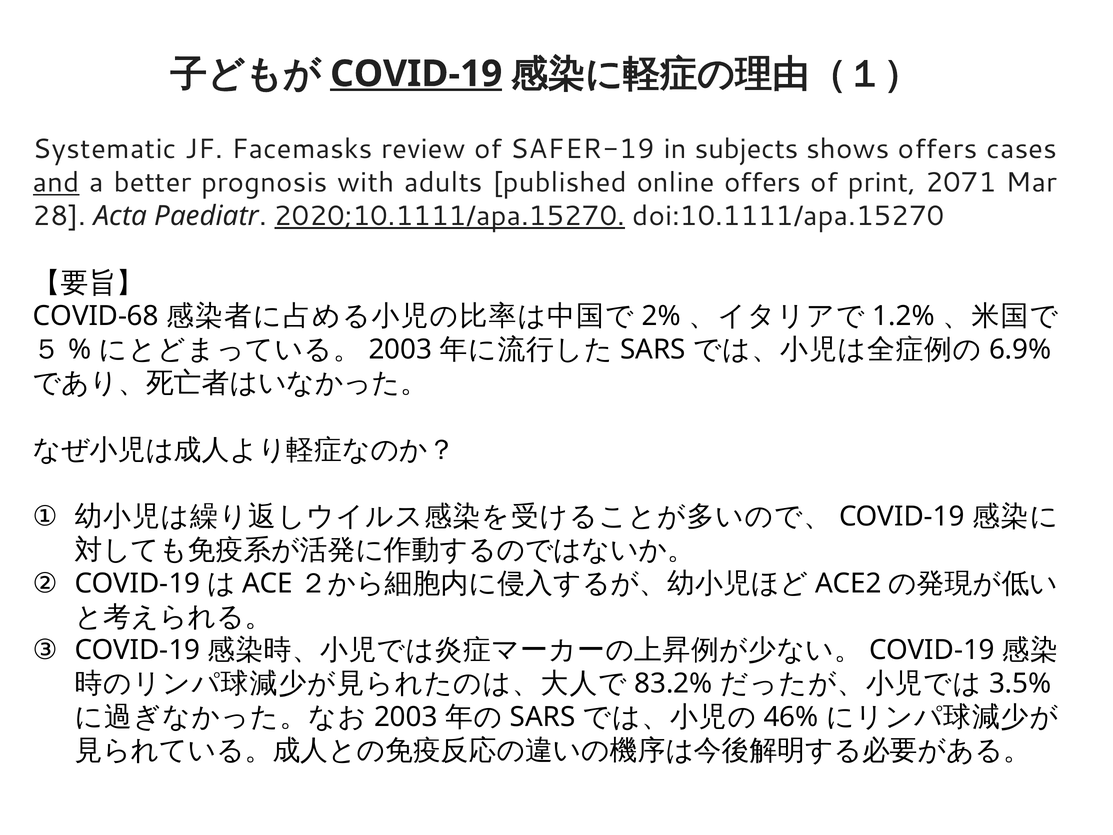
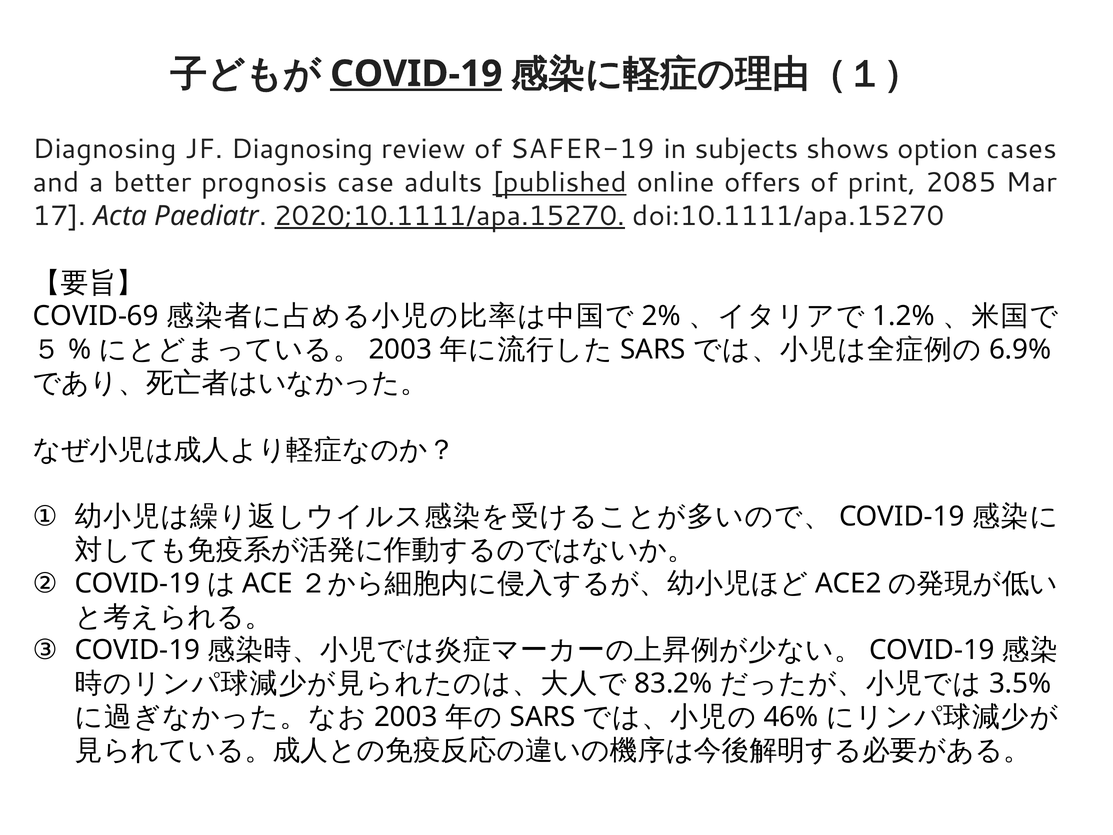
Systematic: Systematic -> Diagnosing (105, 149)
JF Facemasks: Facemasks -> Diagnosing (302, 149)
shows offers: offers -> option (938, 149)
and underline: present -> none (56, 183)
with: with -> case (366, 183)
published underline: none -> present (560, 183)
2071: 2071 -> 2085 (961, 183)
28: 28 -> 17 (60, 216)
COVID-68: COVID-68 -> COVID-69 (96, 316)
